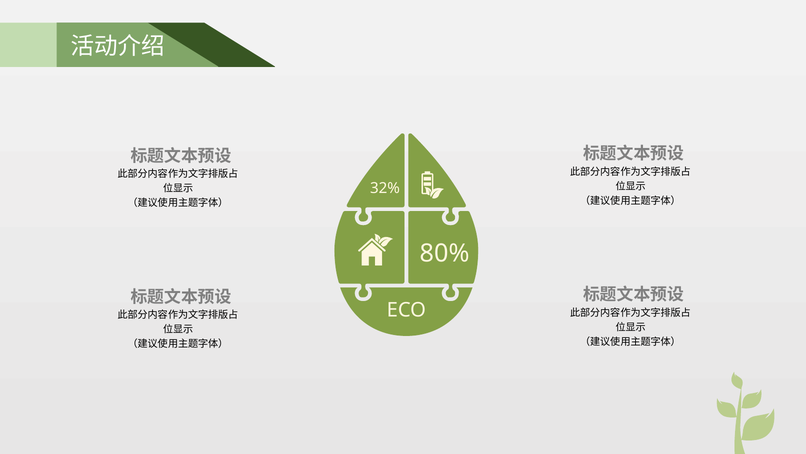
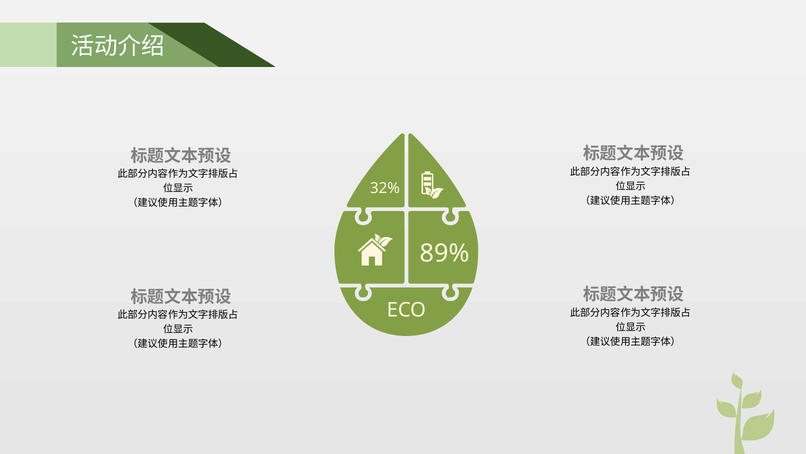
80%: 80% -> 89% (445, 253)
